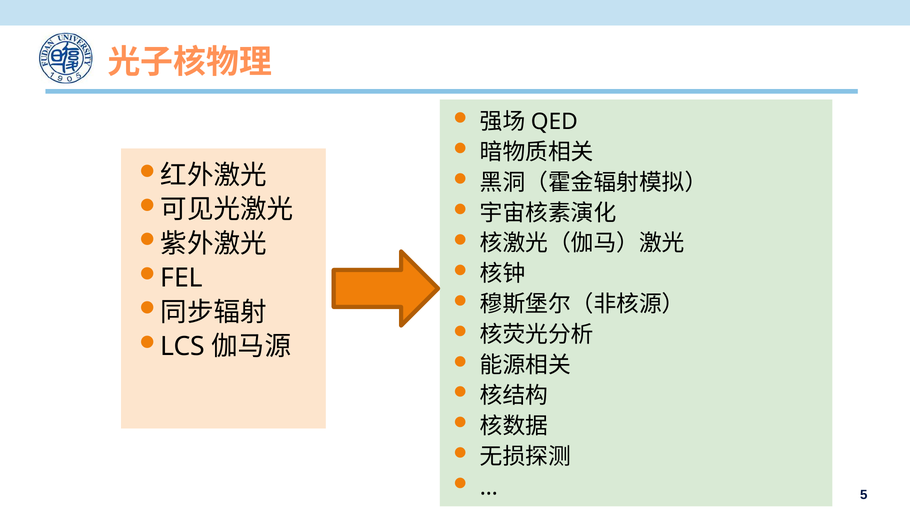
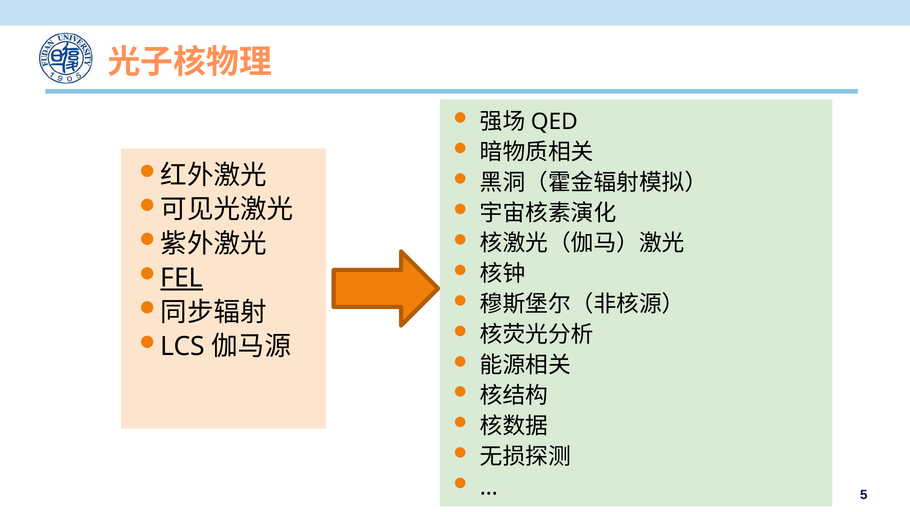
FEL underline: none -> present (182, 278)
